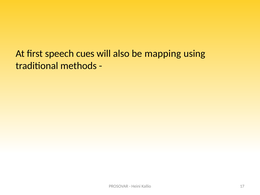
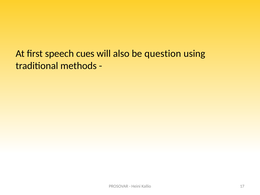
mapping: mapping -> question (163, 54)
